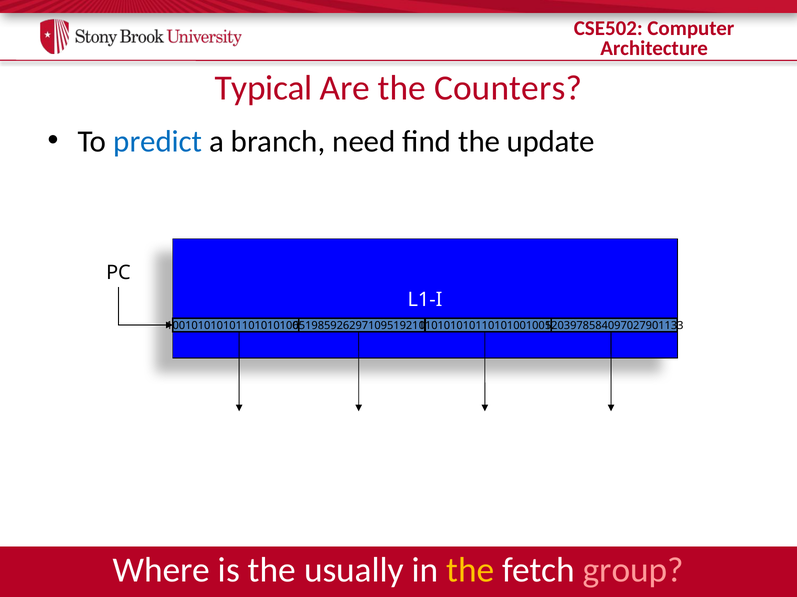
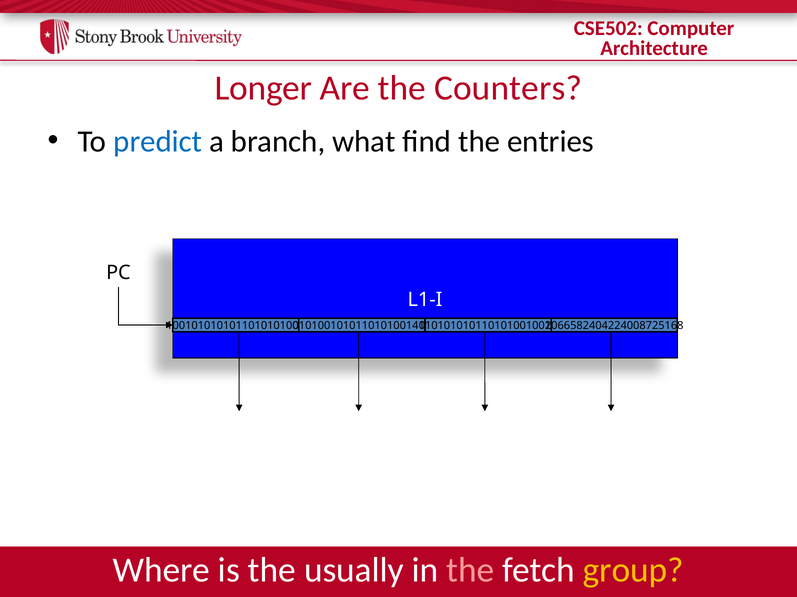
Typical: Typical -> Longer (263, 88)
need: need -> what (364, 142)
update: update -> entries (551, 142)
6519859262971095192118: 6519859262971095192118 -> 0101001010110101001410 (362, 326)
5203978584097027901133: 5203978584097027901133 -> 2066582404224008725168 (614, 326)
the colour: yellow -> pink (470, 571)
group colour: pink -> yellow (633, 571)
